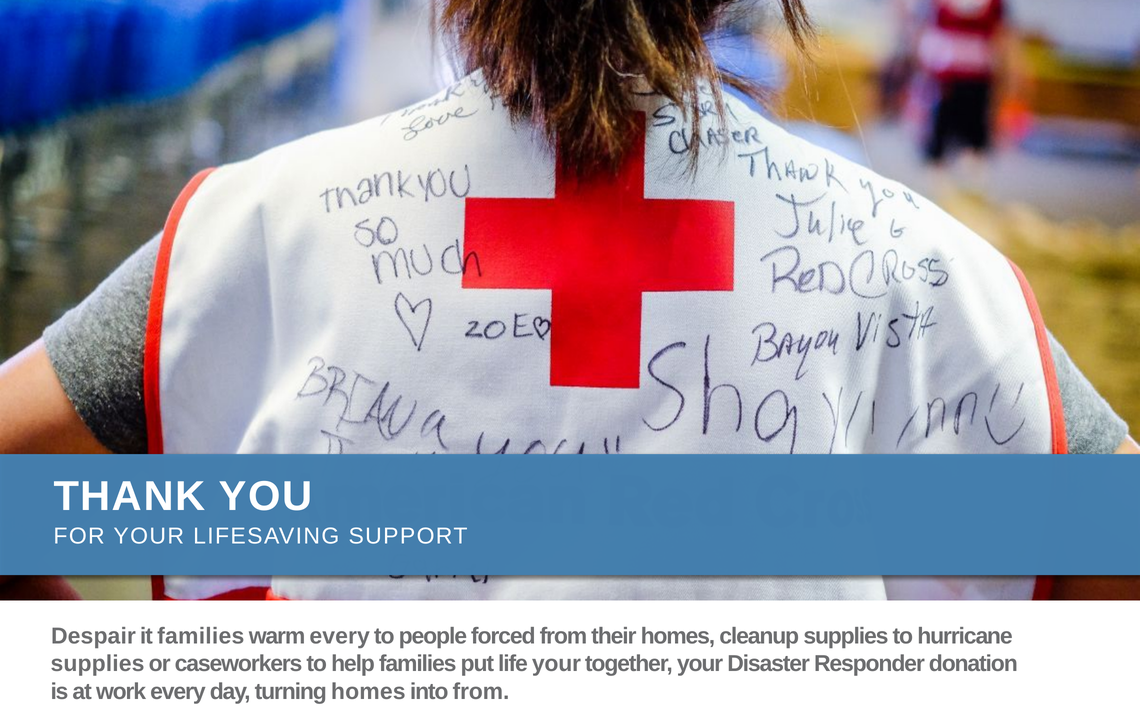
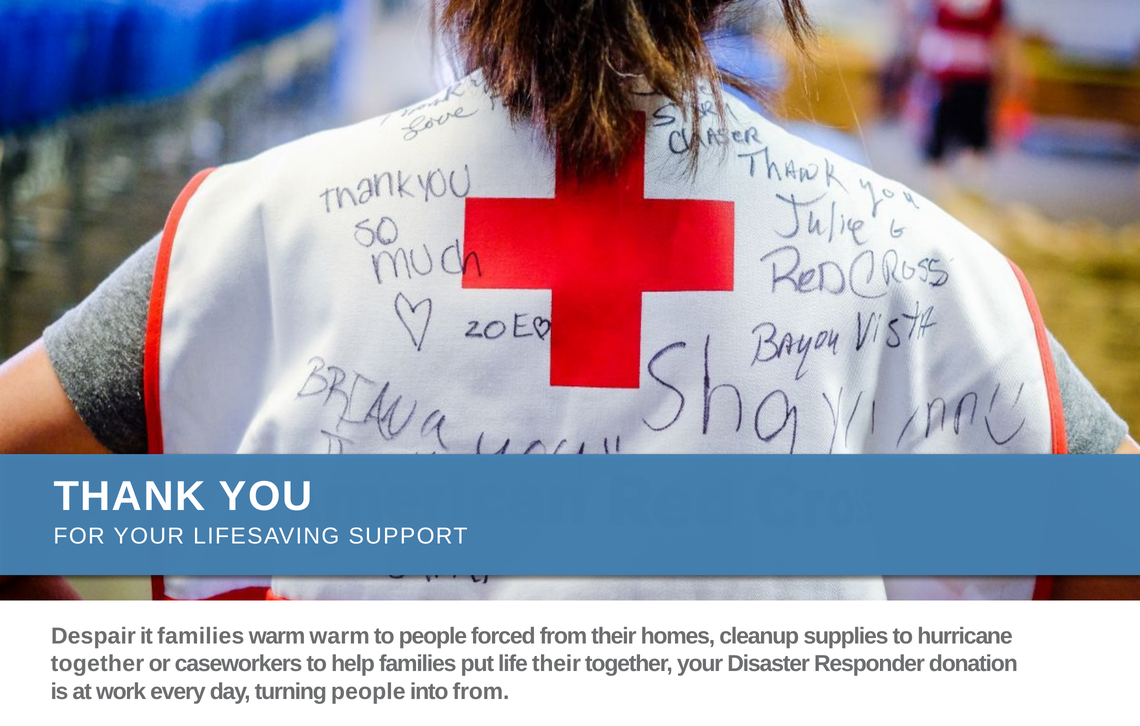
warm every: every -> warm (340, 636)
supplies: supplies -> together (97, 663)
life your: your -> their (556, 663)
turning homes: homes -> people (368, 691)
